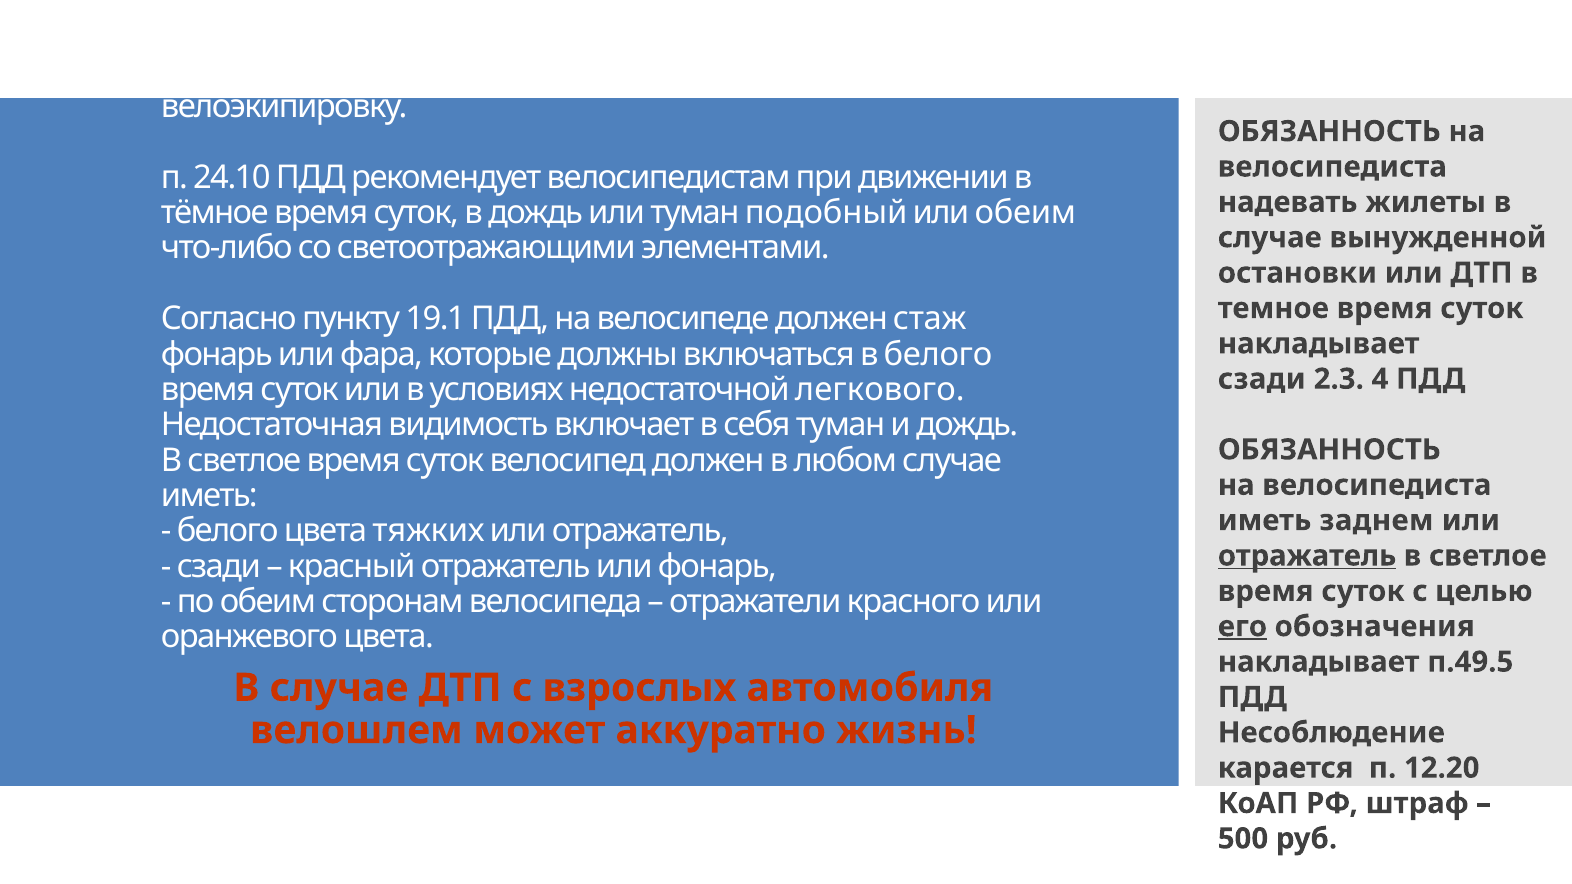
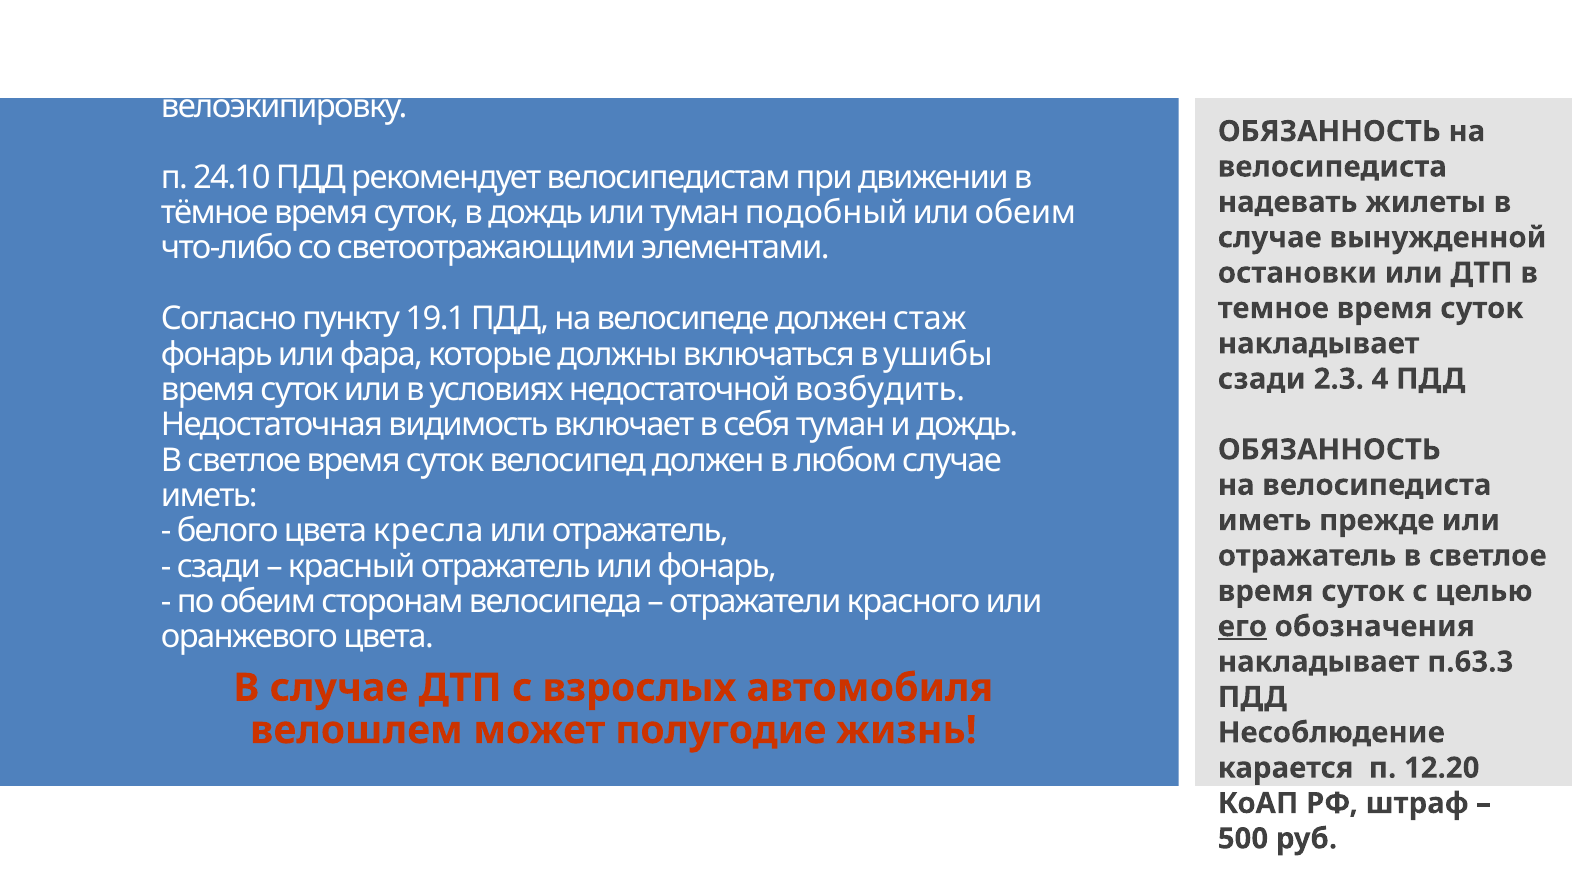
в белого: белого -> ушибы (938, 354)
легкового: легкового -> возбудить (880, 390)
заднем: заднем -> прежде (1377, 521)
тяжких: тяжких -> кресла (428, 531)
отражатель underline: present -> none (1307, 556)
п.49.5: п.49.5 -> п.63.3 (1470, 662)
аккуратно: аккуратно -> полугодие (721, 730)
